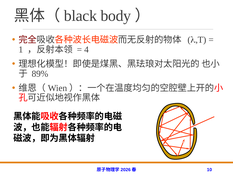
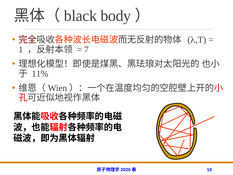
4: 4 -> 7 (87, 49)
89%: 89% -> 11% (40, 74)
